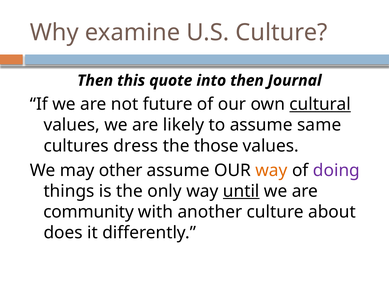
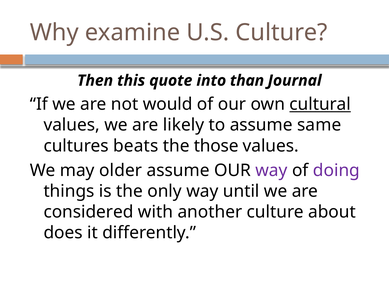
into then: then -> than (247, 80)
future: future -> would (168, 104)
dress: dress -> beats (136, 146)
other: other -> older (121, 170)
way colour: orange -> purple (271, 170)
until underline: present -> none (241, 191)
community: community -> considered (88, 212)
